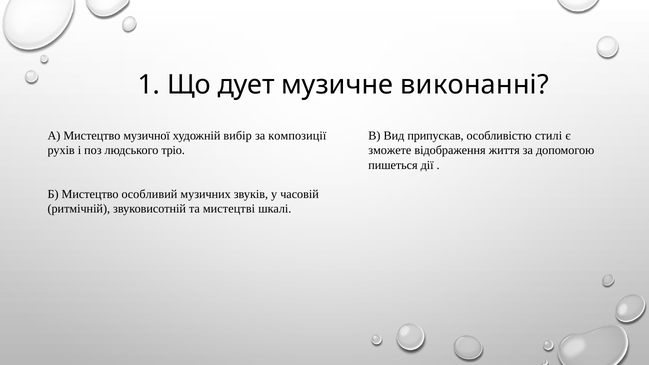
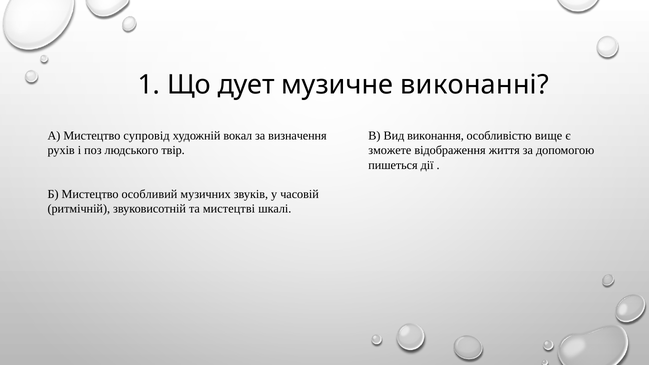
музичної: музичної -> супровід (147, 136)
вибір: вибір -> вокал (238, 136)
композиції: композиції -> визначення (297, 136)
припускав: припускав -> виконання (436, 136)
стилі: стилі -> вище (549, 136)
тріо: тріо -> твір (173, 150)
